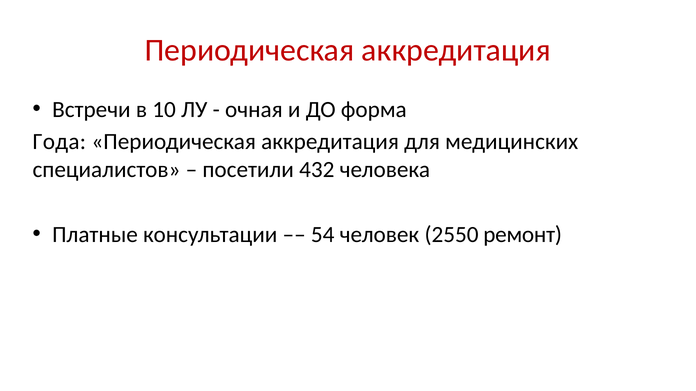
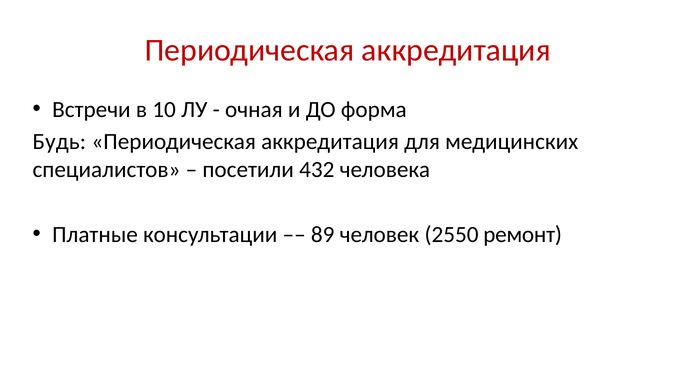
Года: Года -> Будь (59, 142)
54: 54 -> 89 (323, 235)
